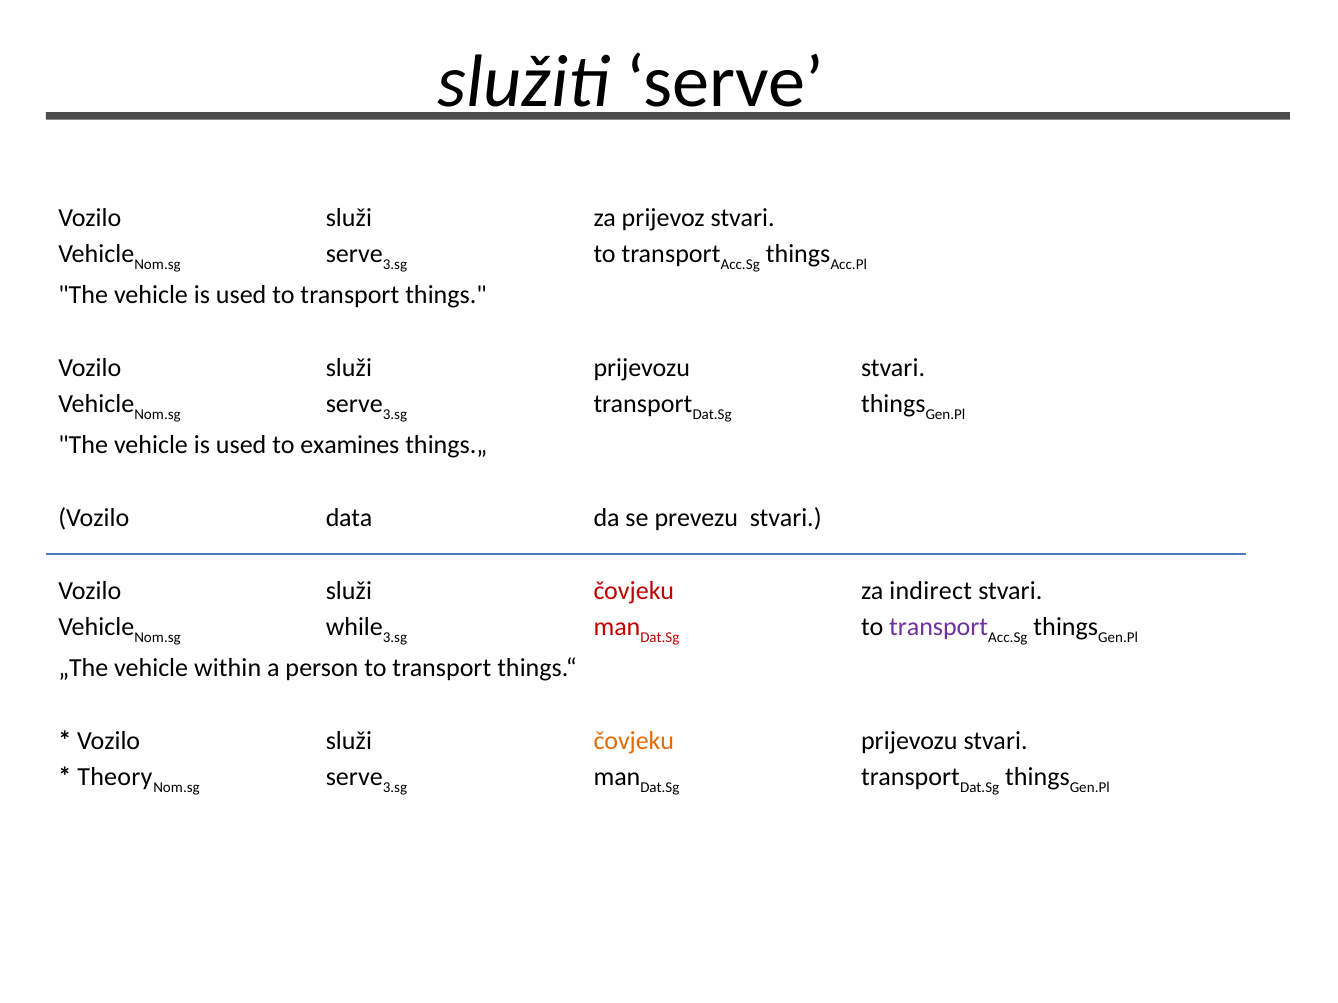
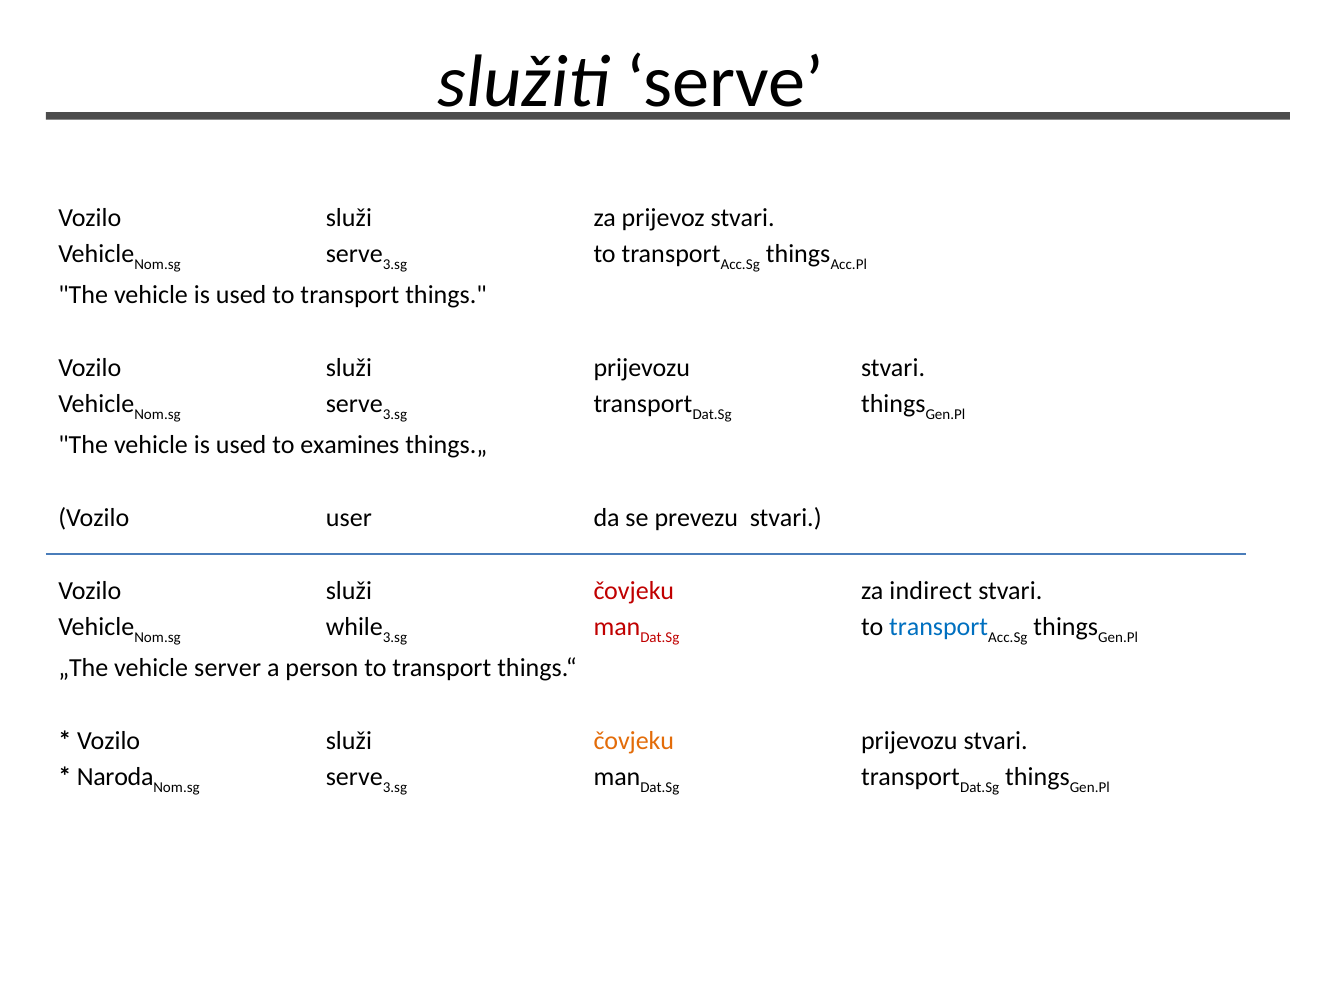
data: data -> user (349, 518)
transport colour: purple -> blue (939, 627)
within: within -> server (228, 668)
Theory: Theory -> Naroda (115, 778)
